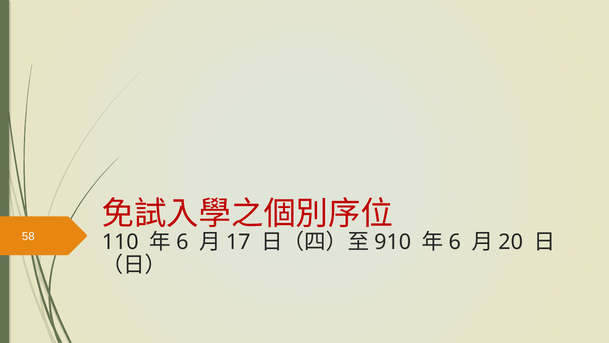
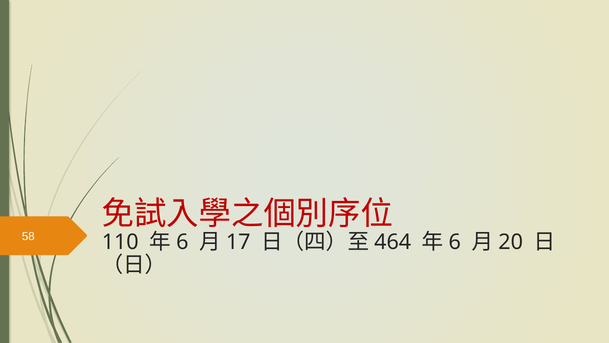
910: 910 -> 464 (393, 242)
